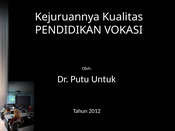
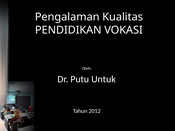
Kejuruannya: Kejuruannya -> Pengalaman (67, 17)
